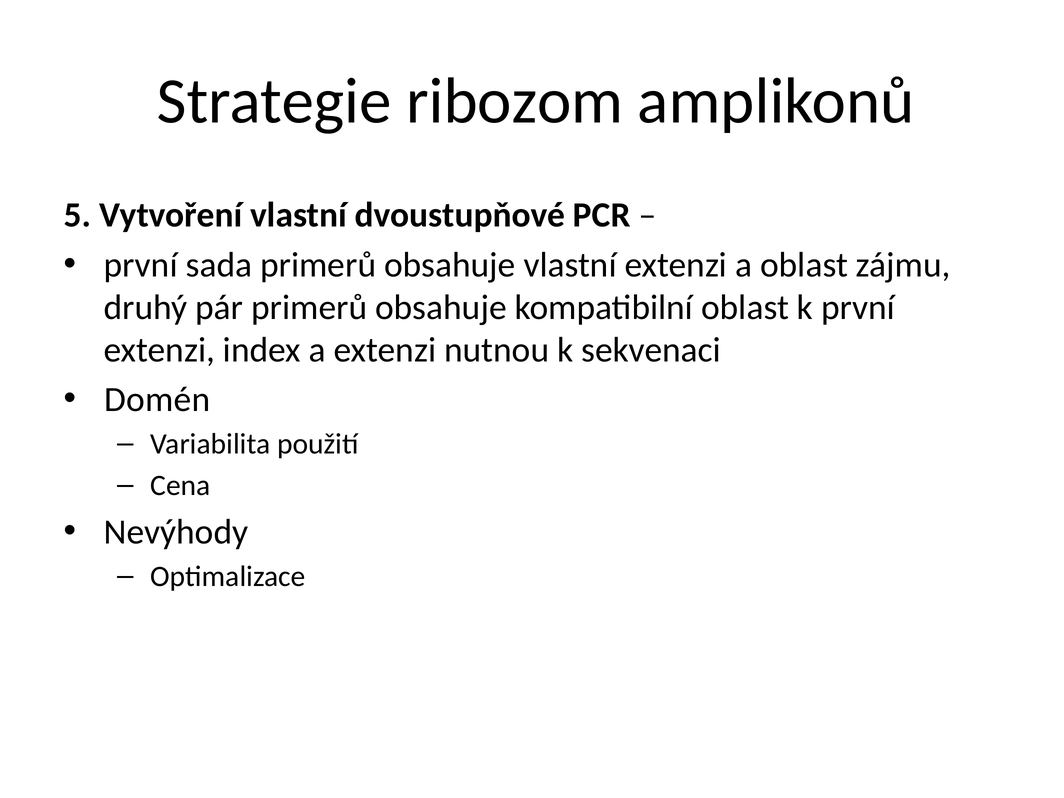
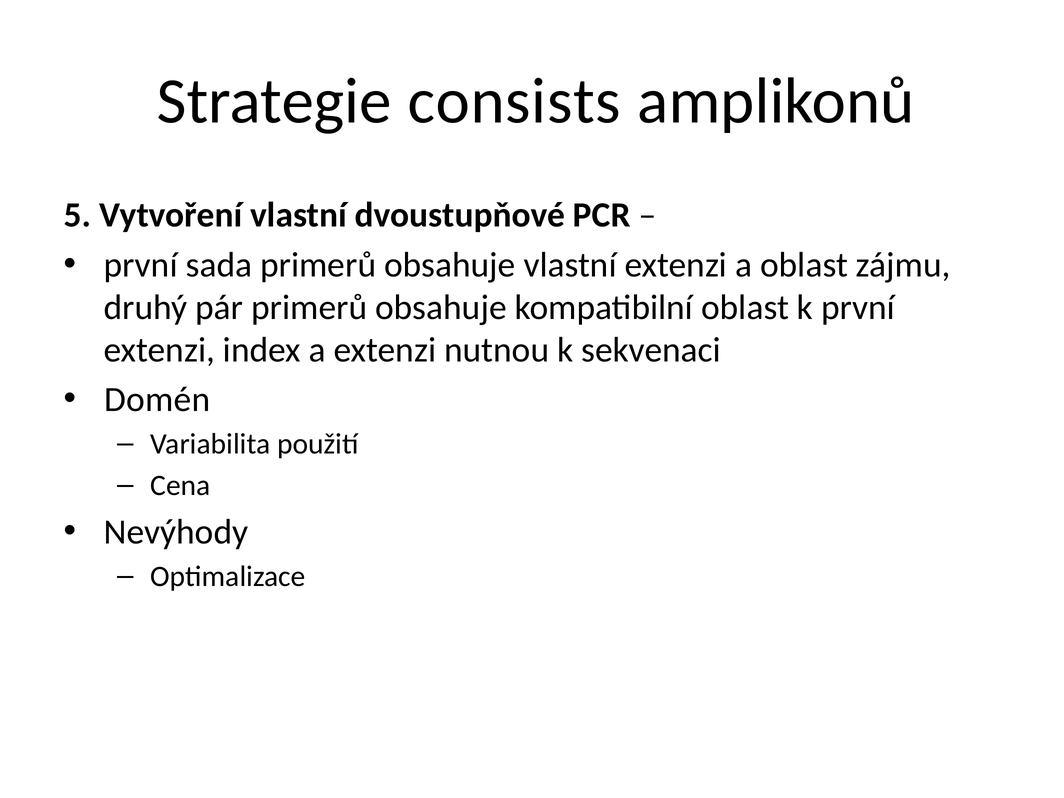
ribozom: ribozom -> consists (514, 101)
